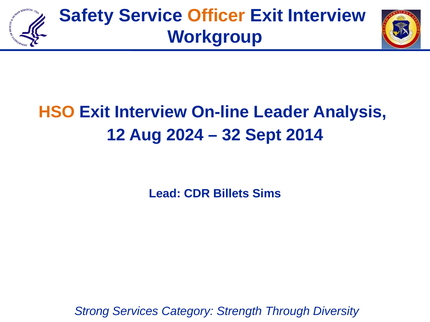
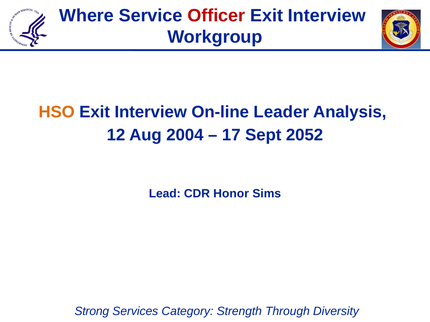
Safety: Safety -> Where (87, 16)
Officer colour: orange -> red (216, 16)
2024: 2024 -> 2004 (185, 135)
32: 32 -> 17 (231, 135)
2014: 2014 -> 2052 (305, 135)
Billets: Billets -> Honor (231, 194)
